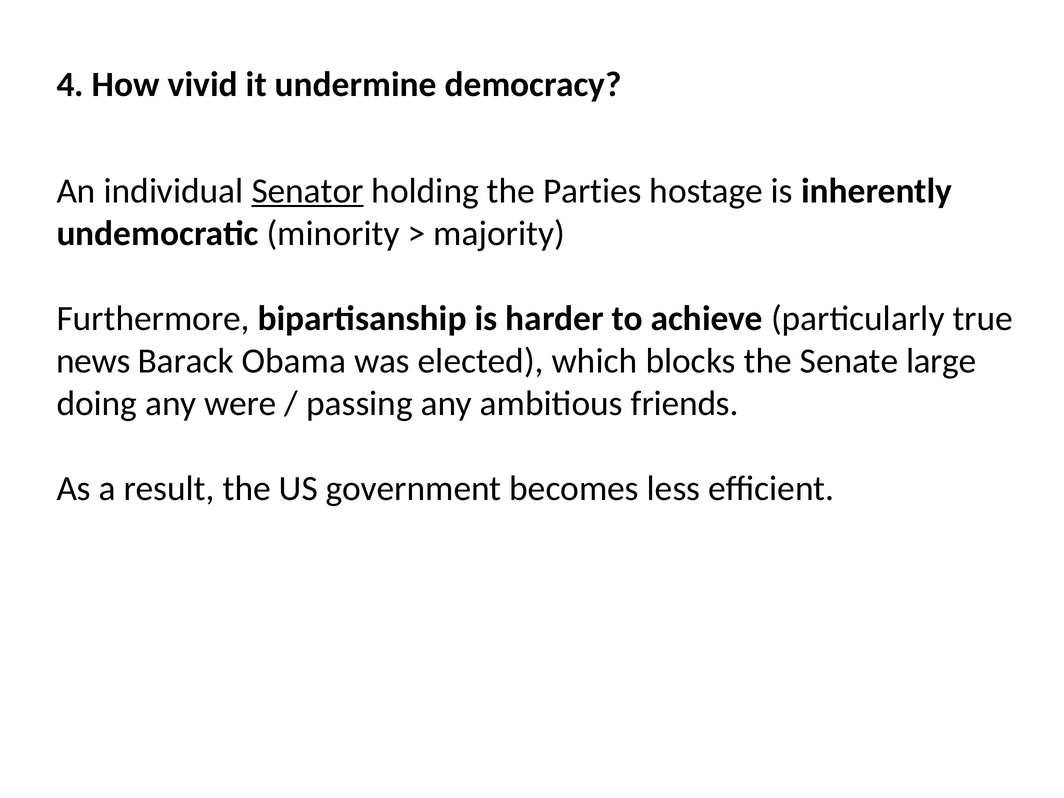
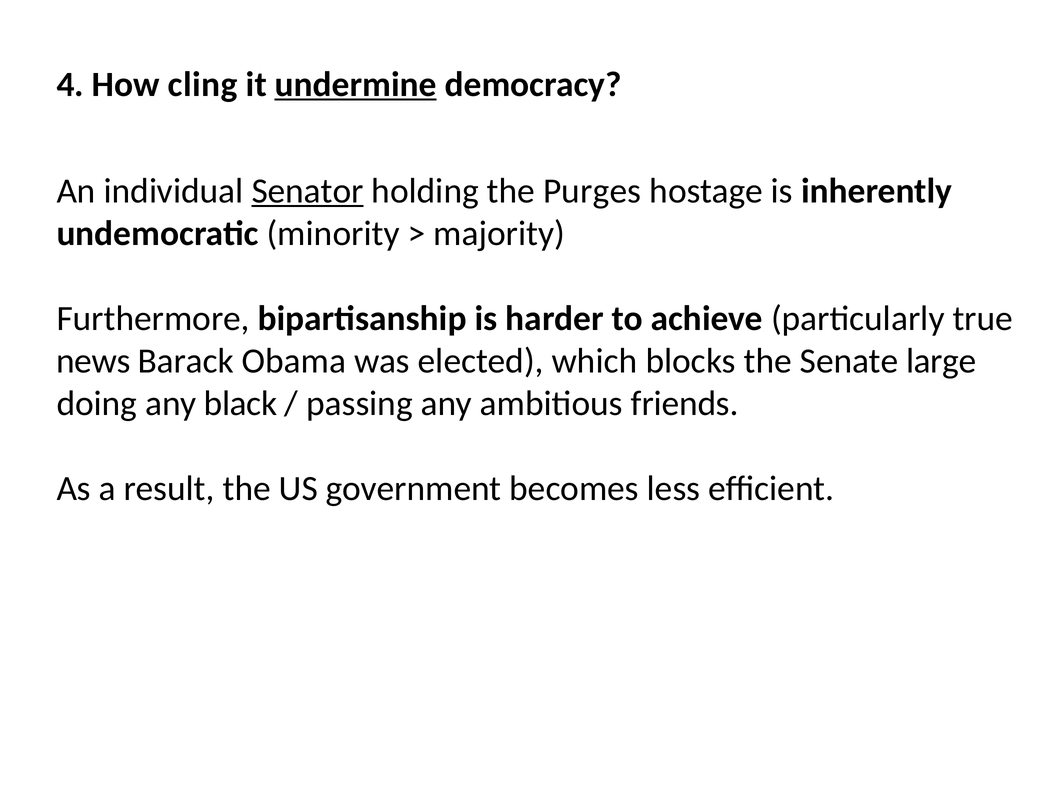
vivid: vivid -> cling (203, 84)
undermine underline: none -> present (356, 84)
Parties: Parties -> Purges (592, 191)
were: were -> black (240, 404)
